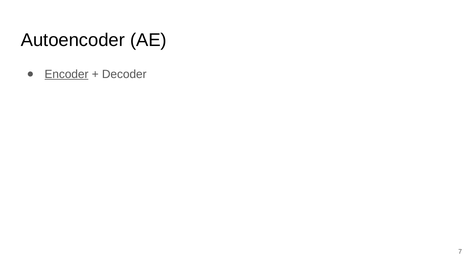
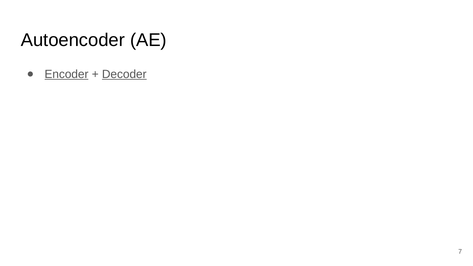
Decoder underline: none -> present (124, 74)
